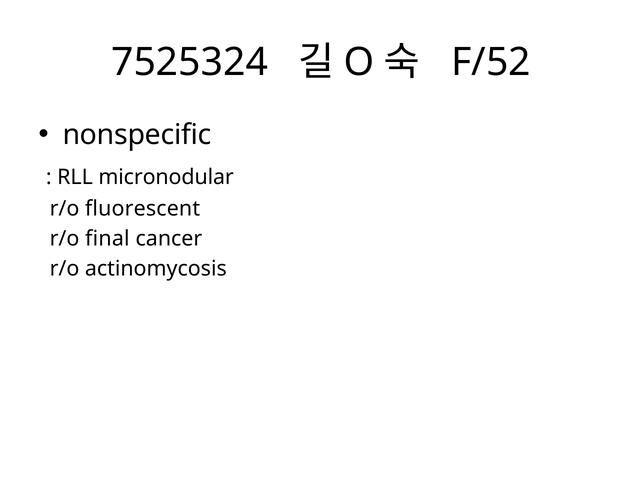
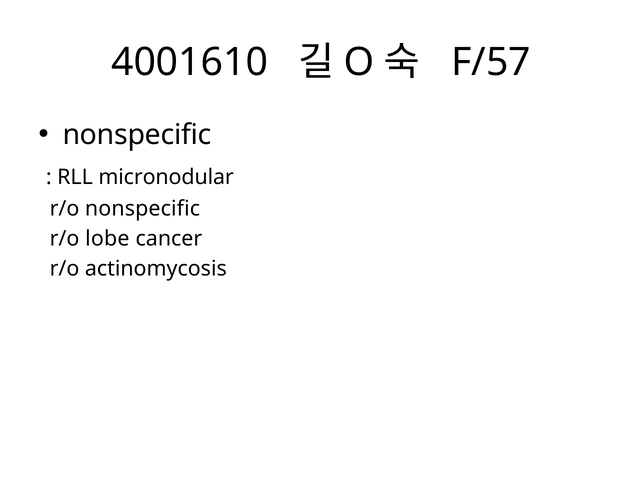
7525324: 7525324 -> 4001610 (190, 62)
F/52: F/52 -> F/57 (491, 62)
r/o fluorescent: fluorescent -> nonspecific (143, 208)
final: final -> lobe (107, 238)
